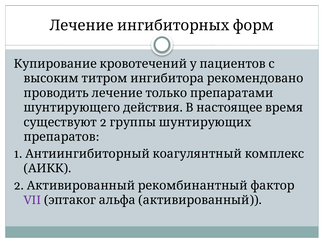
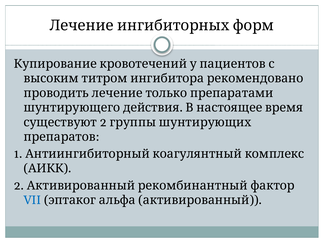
VII colour: purple -> blue (32, 200)
